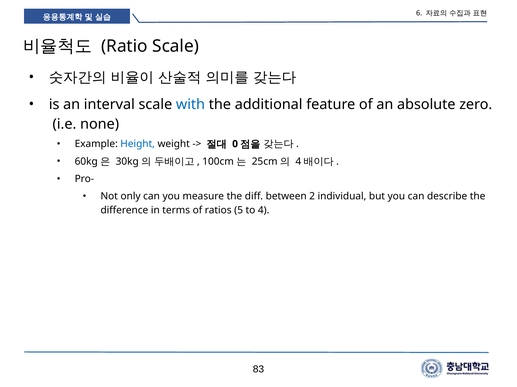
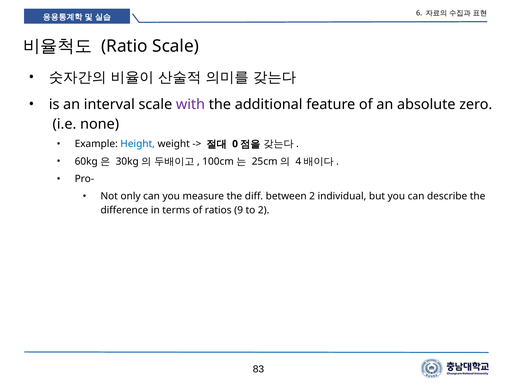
with colour: blue -> purple (191, 105)
5: 5 -> 9 (239, 211)
to 4: 4 -> 2 (264, 211)
